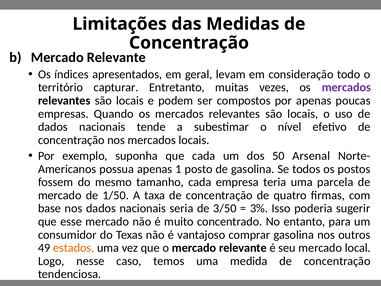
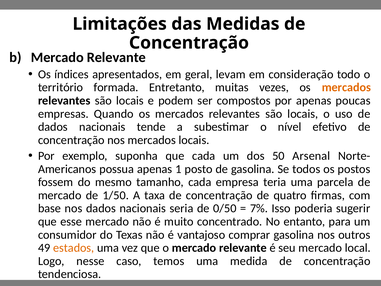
capturar: capturar -> formada (116, 87)
mercados colour: purple -> orange (346, 87)
3/50: 3/50 -> 0/50 (225, 208)
3%: 3% -> 7% (259, 208)
